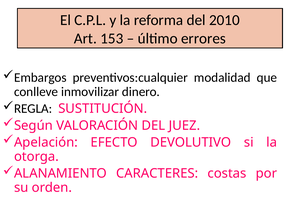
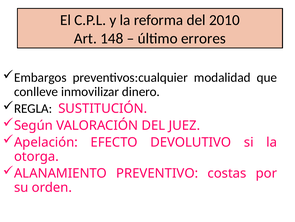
153: 153 -> 148 (112, 38)
CARACTERES: CARACTERES -> PREVENTIVO (157, 173)
